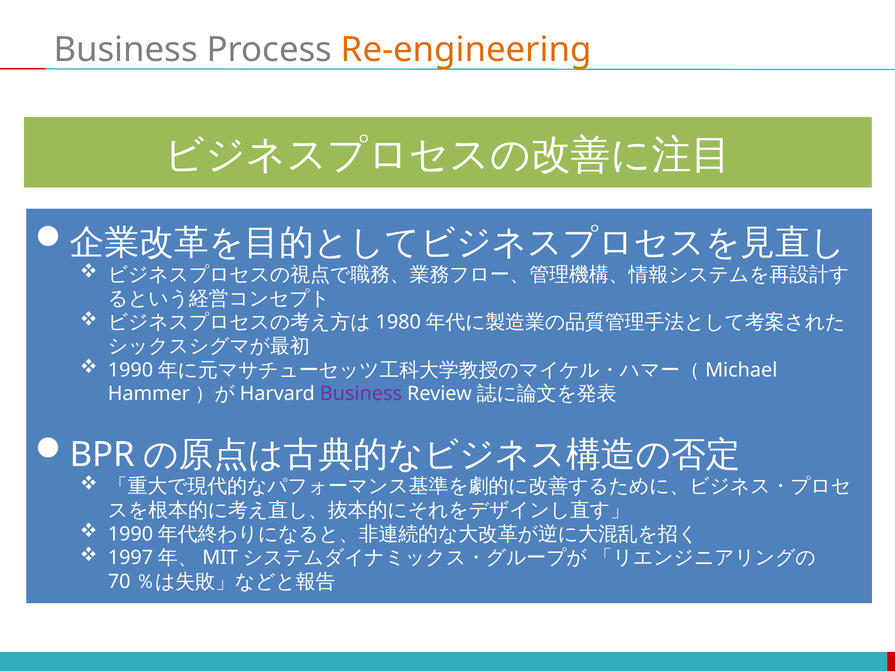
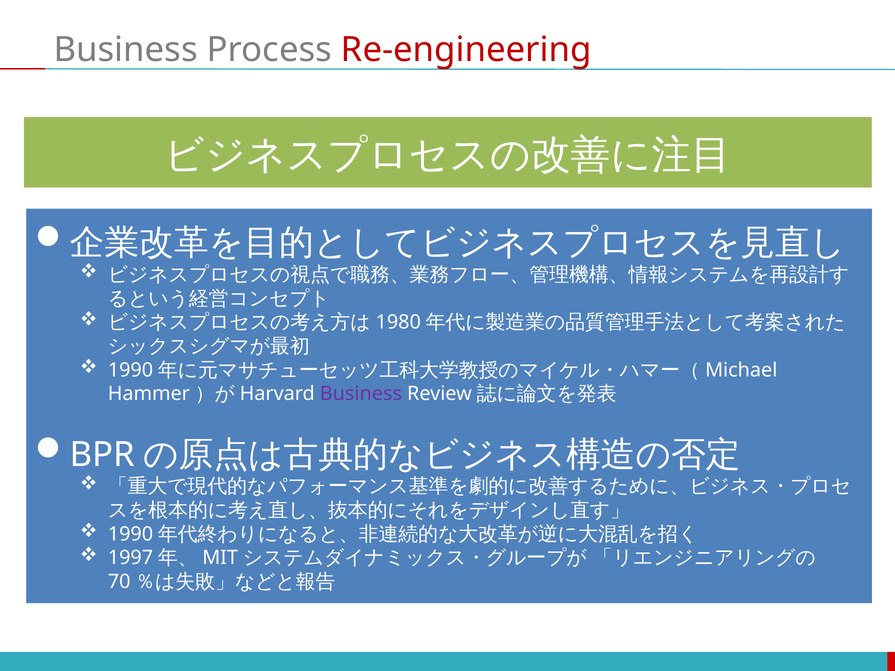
Re-engineering colour: orange -> red (466, 50)
